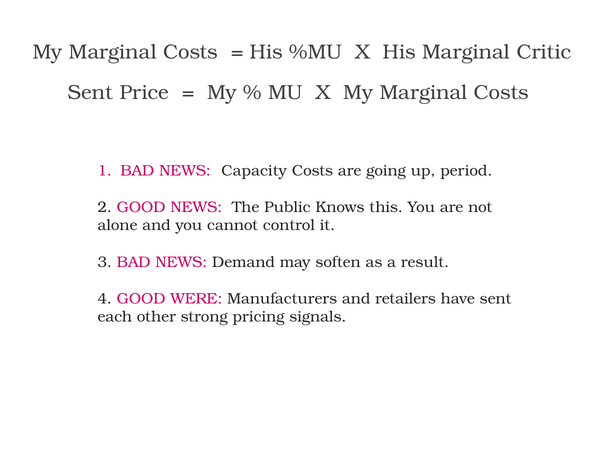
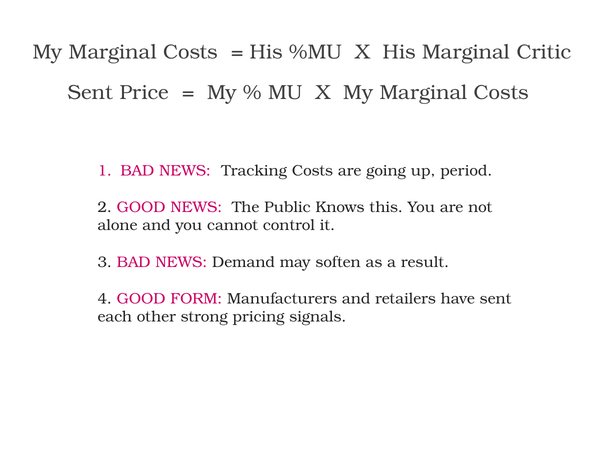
Capacity: Capacity -> Tracking (254, 171)
WERE: WERE -> FORM (196, 299)
